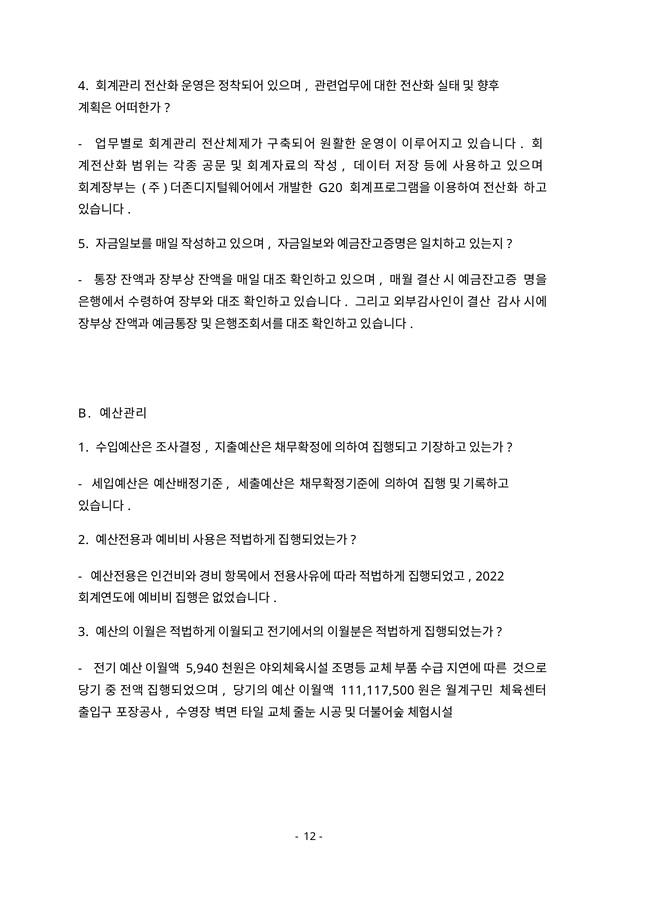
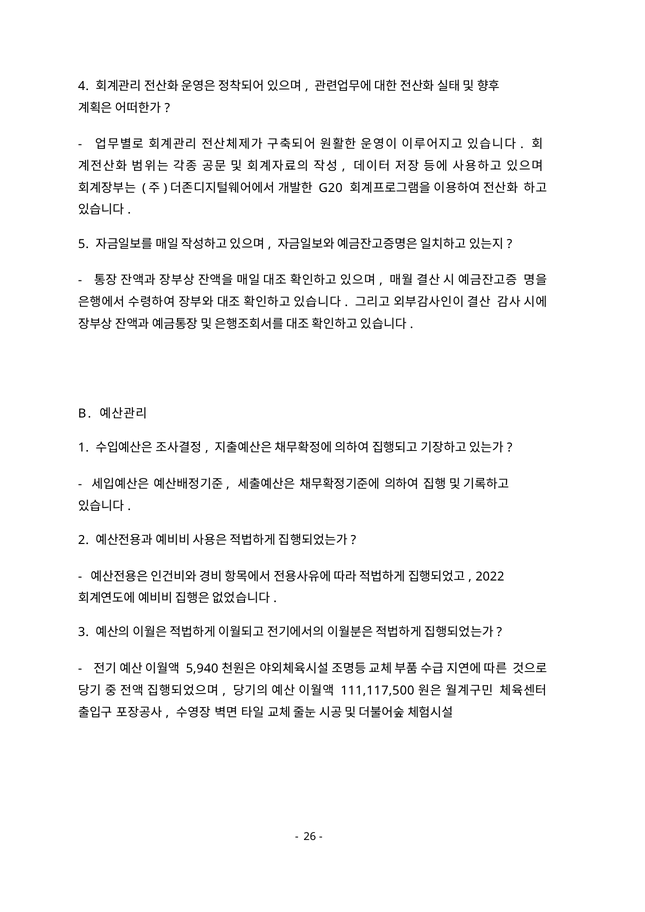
12: 12 -> 26 (310, 837)
